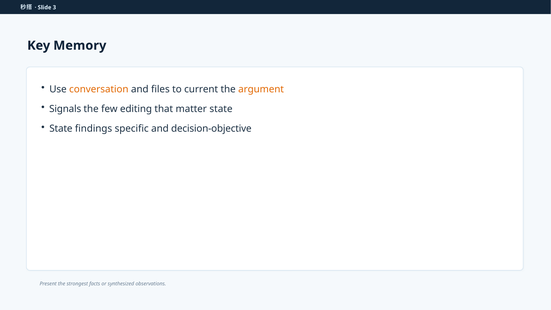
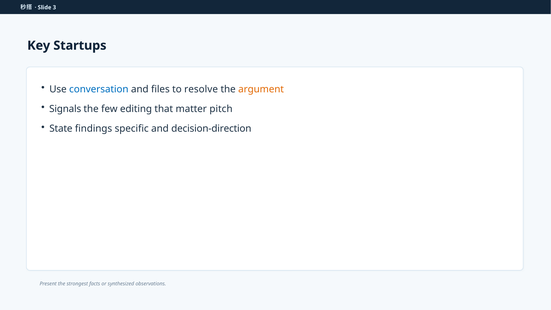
Memory: Memory -> Startups (80, 46)
conversation colour: orange -> blue (99, 89)
current: current -> resolve (201, 89)
matter state: state -> pitch (221, 109)
decision-objective: decision-objective -> decision-direction (211, 129)
